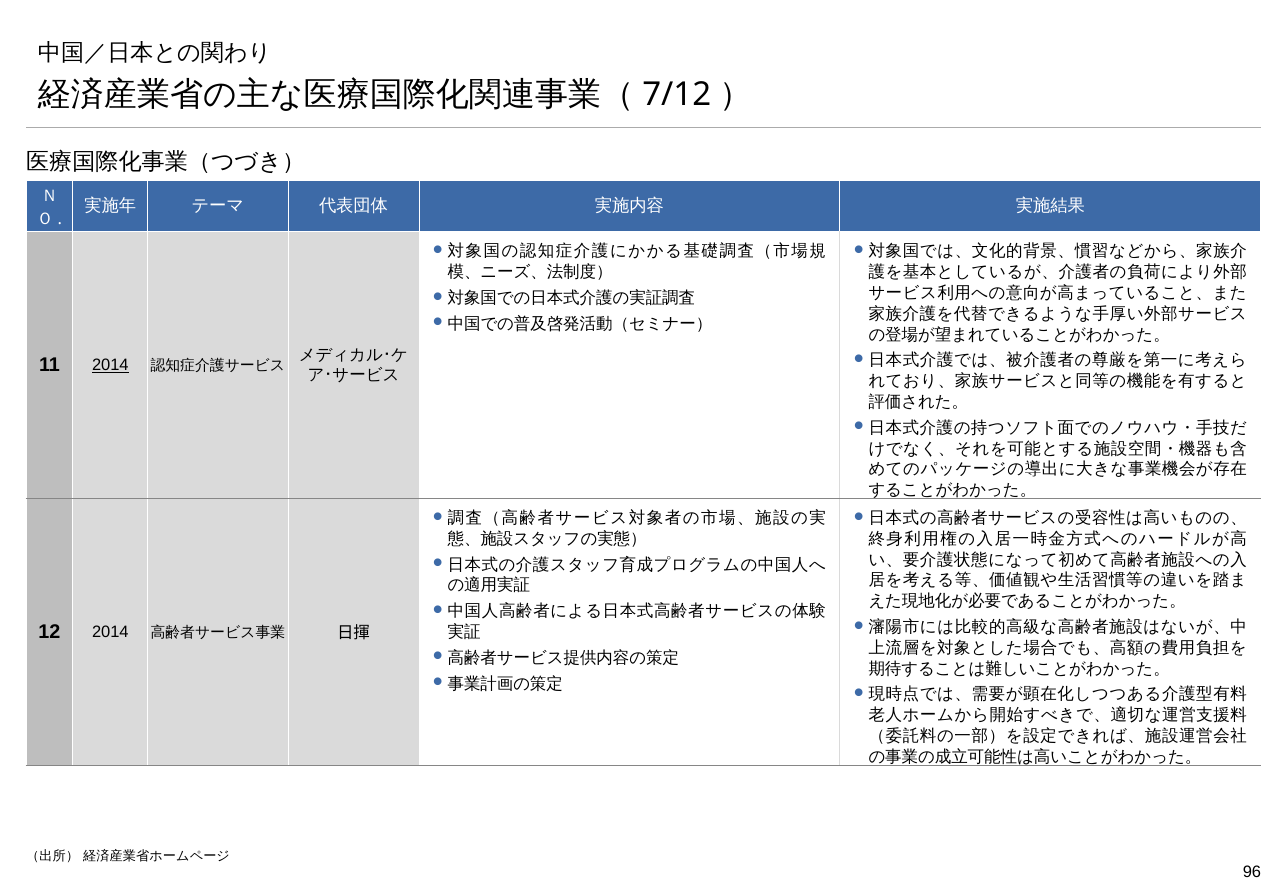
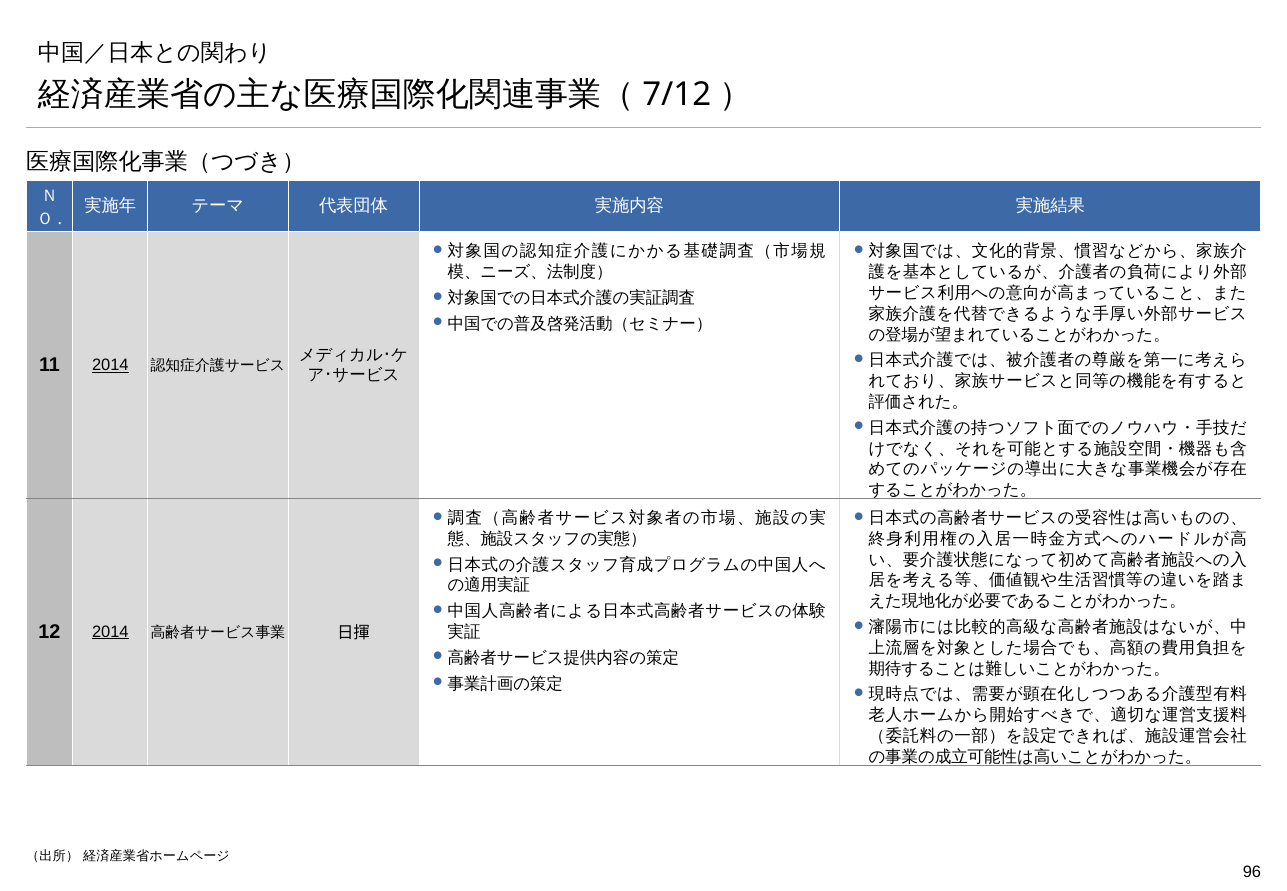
2014 underline: none -> present (110, 632)
